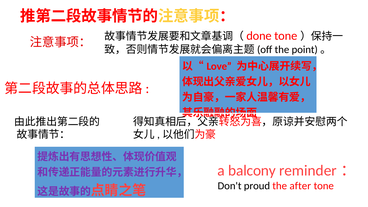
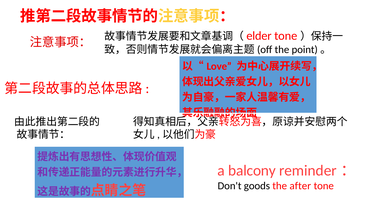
done: done -> elder (259, 36)
proud: proud -> goods (257, 186)
